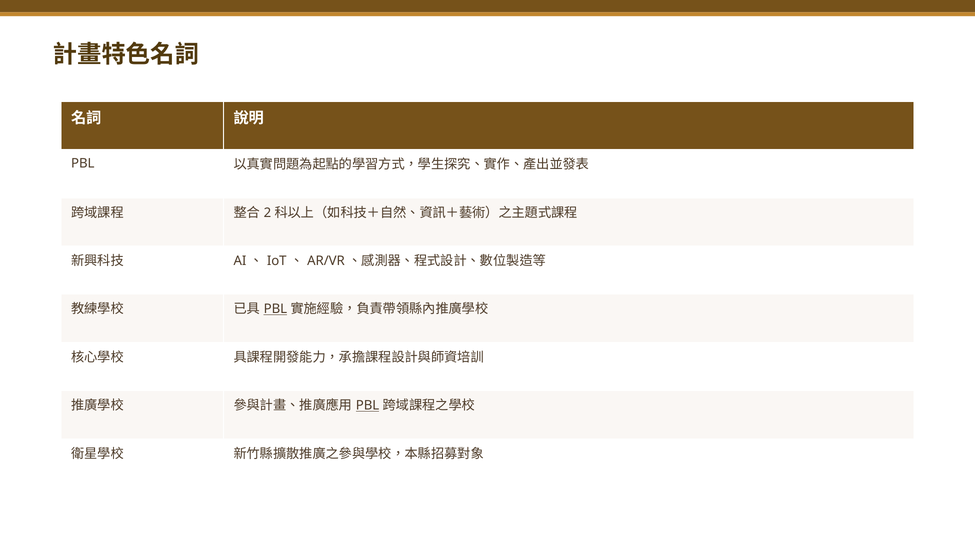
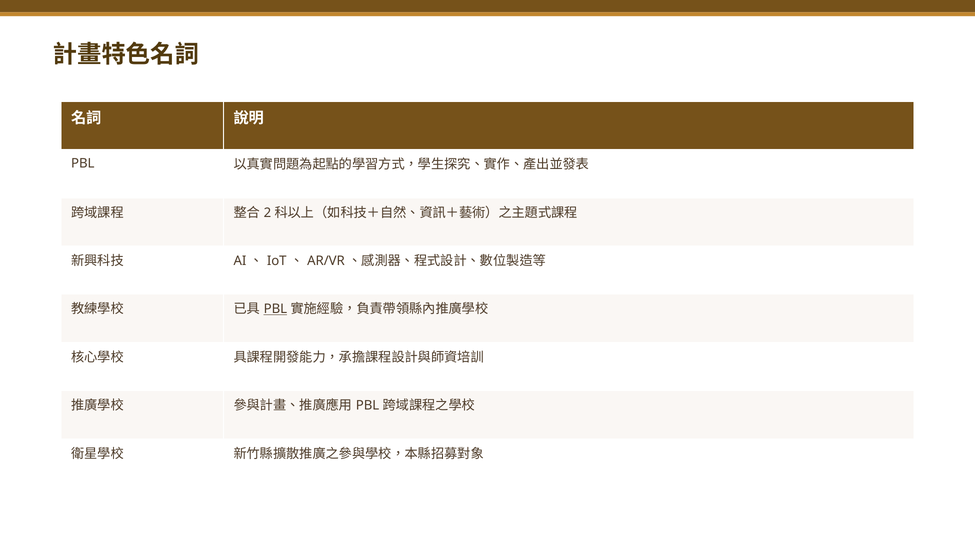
PBL underline: present -> none (368, 406)
